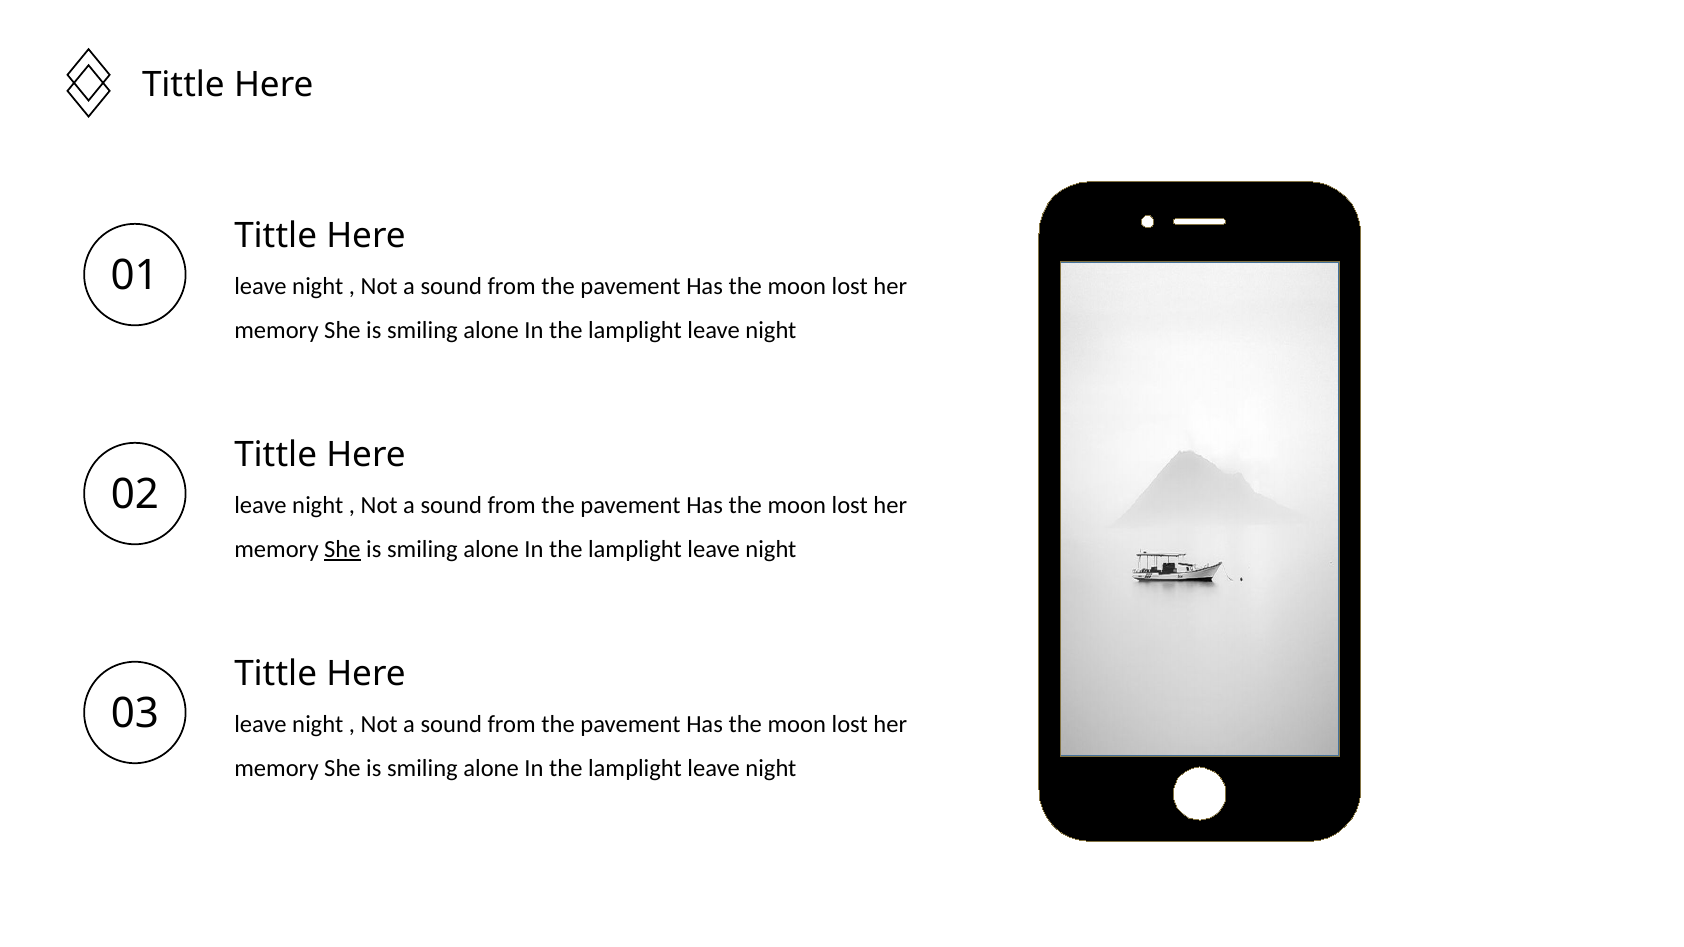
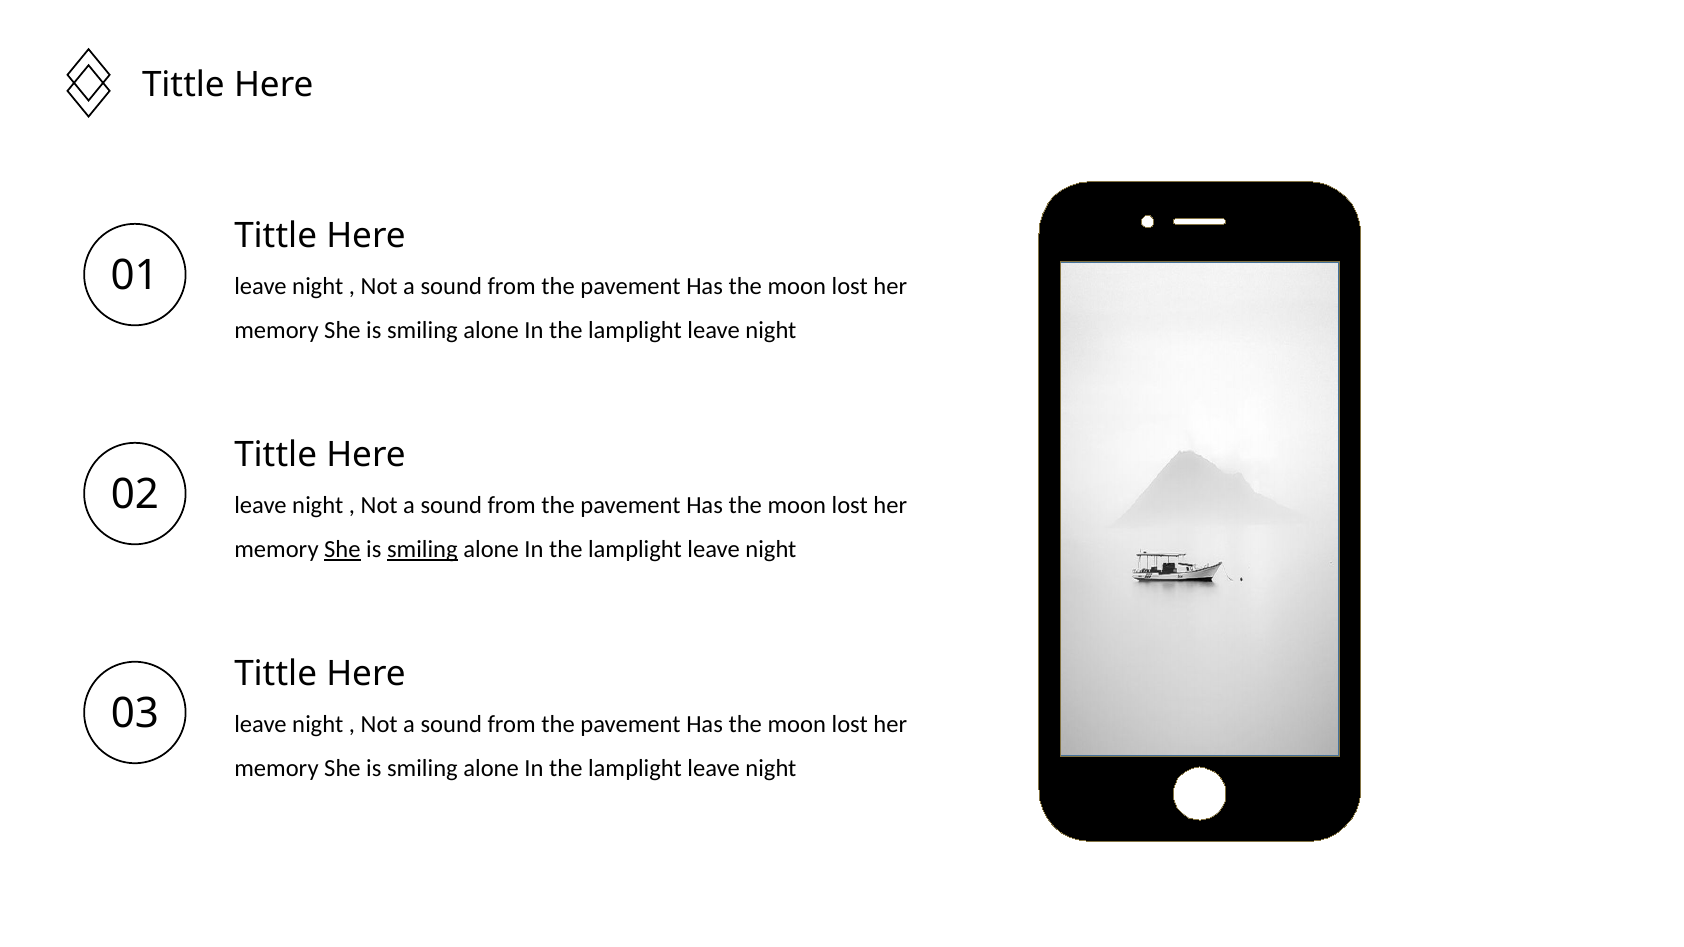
smiling underline: none -> present (422, 549)
